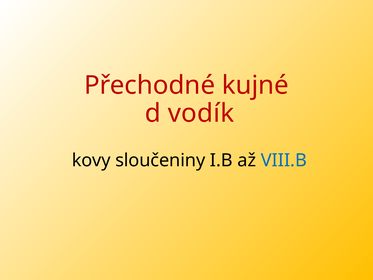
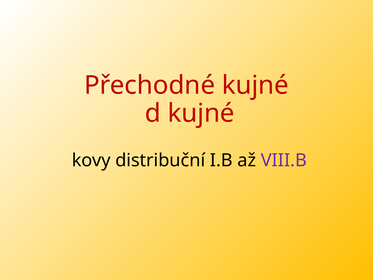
d vodík: vodík -> kujné (201, 113)
sloučeniny: sloučeniny -> distribuční (160, 160)
VIII.B colour: blue -> purple (284, 160)
